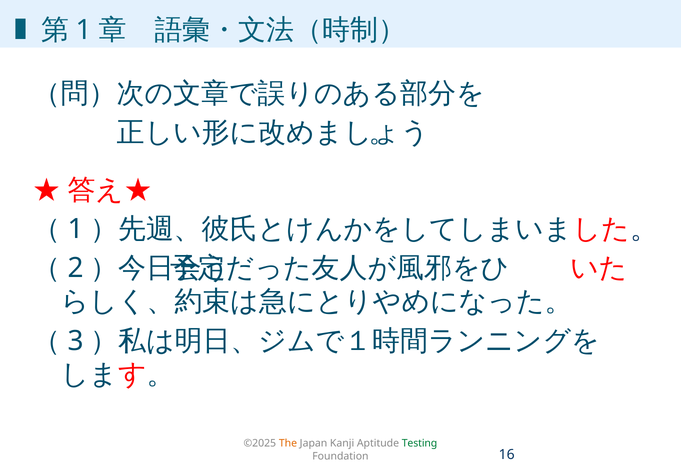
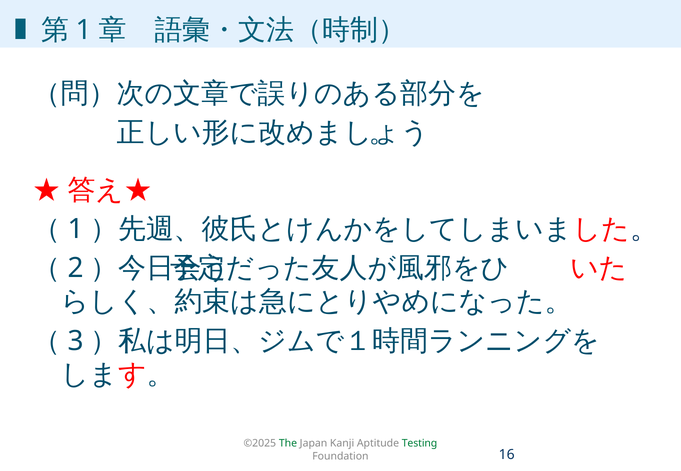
The colour: orange -> green (288, 444)
